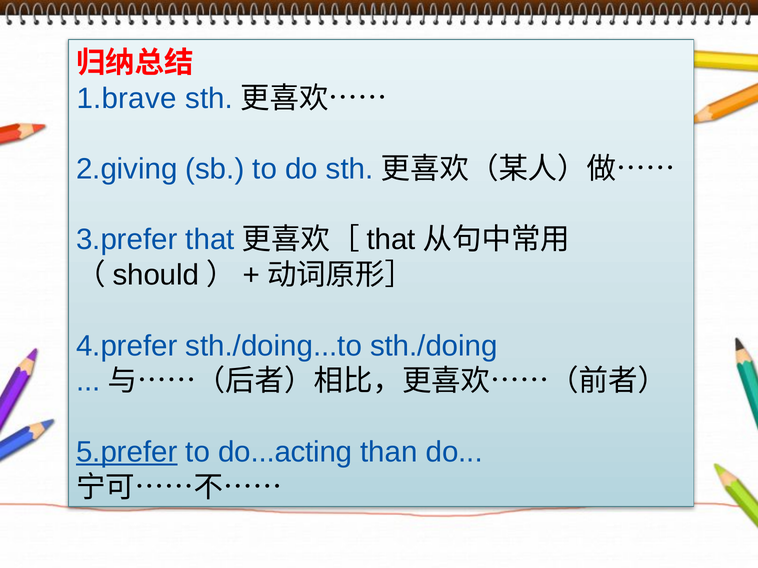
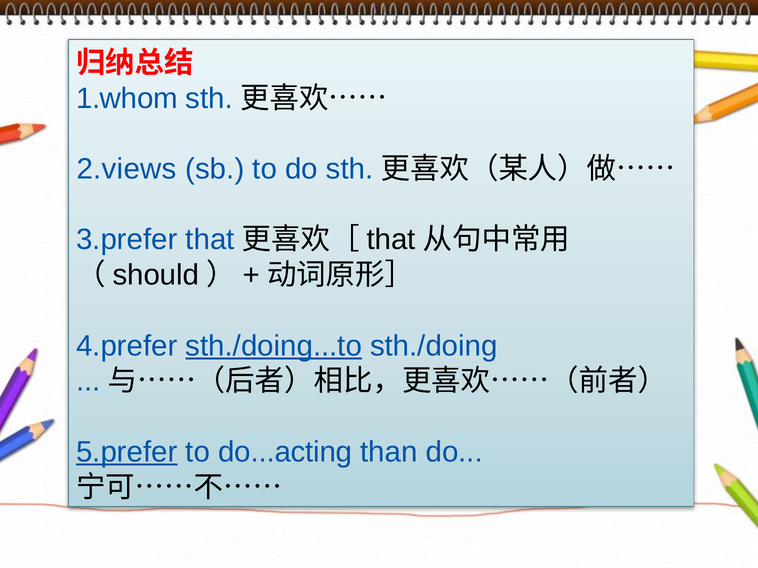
1.brave: 1.brave -> 1.whom (127, 98)
2.giving: 2.giving -> 2.views (127, 169)
sth./doing...to underline: none -> present (274, 346)
